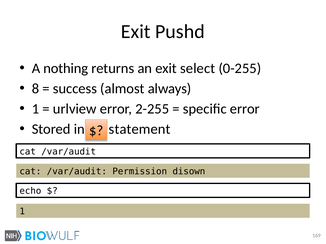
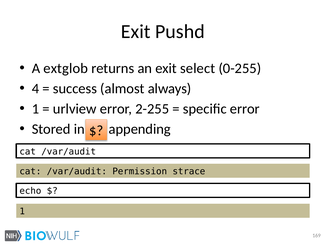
nothing: nothing -> extglob (66, 68)
8: 8 -> 4 (35, 89)
statement: statement -> appending (140, 129)
disown: disown -> strace (189, 172)
